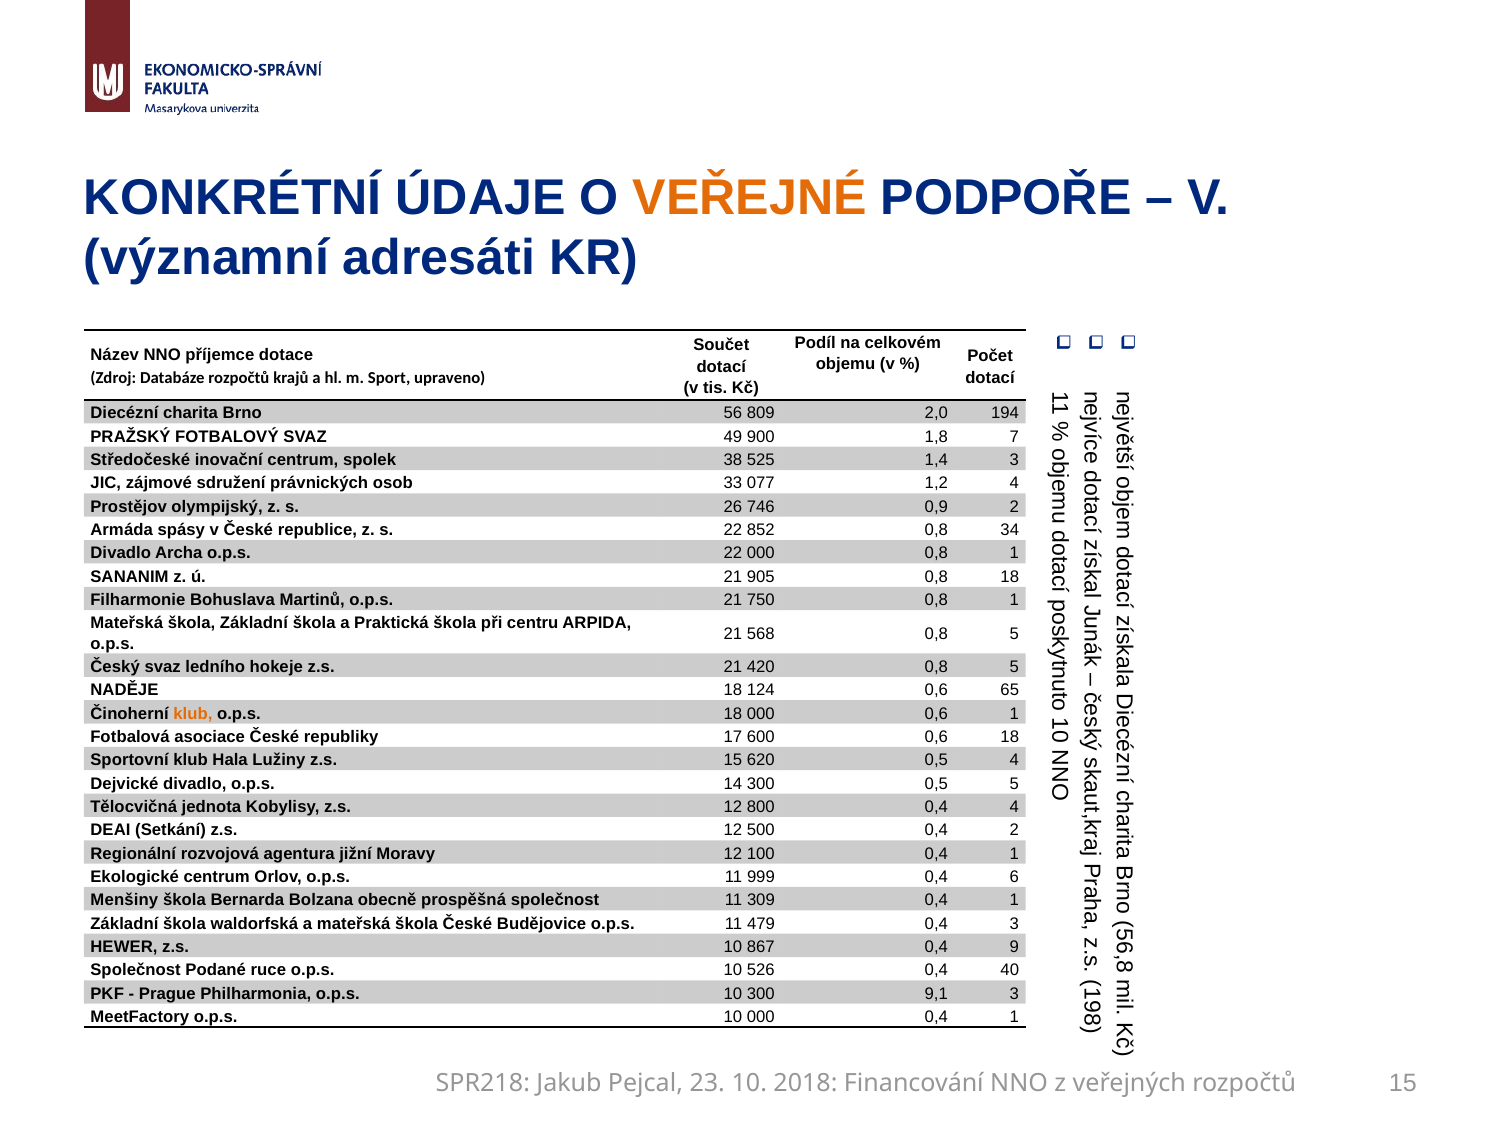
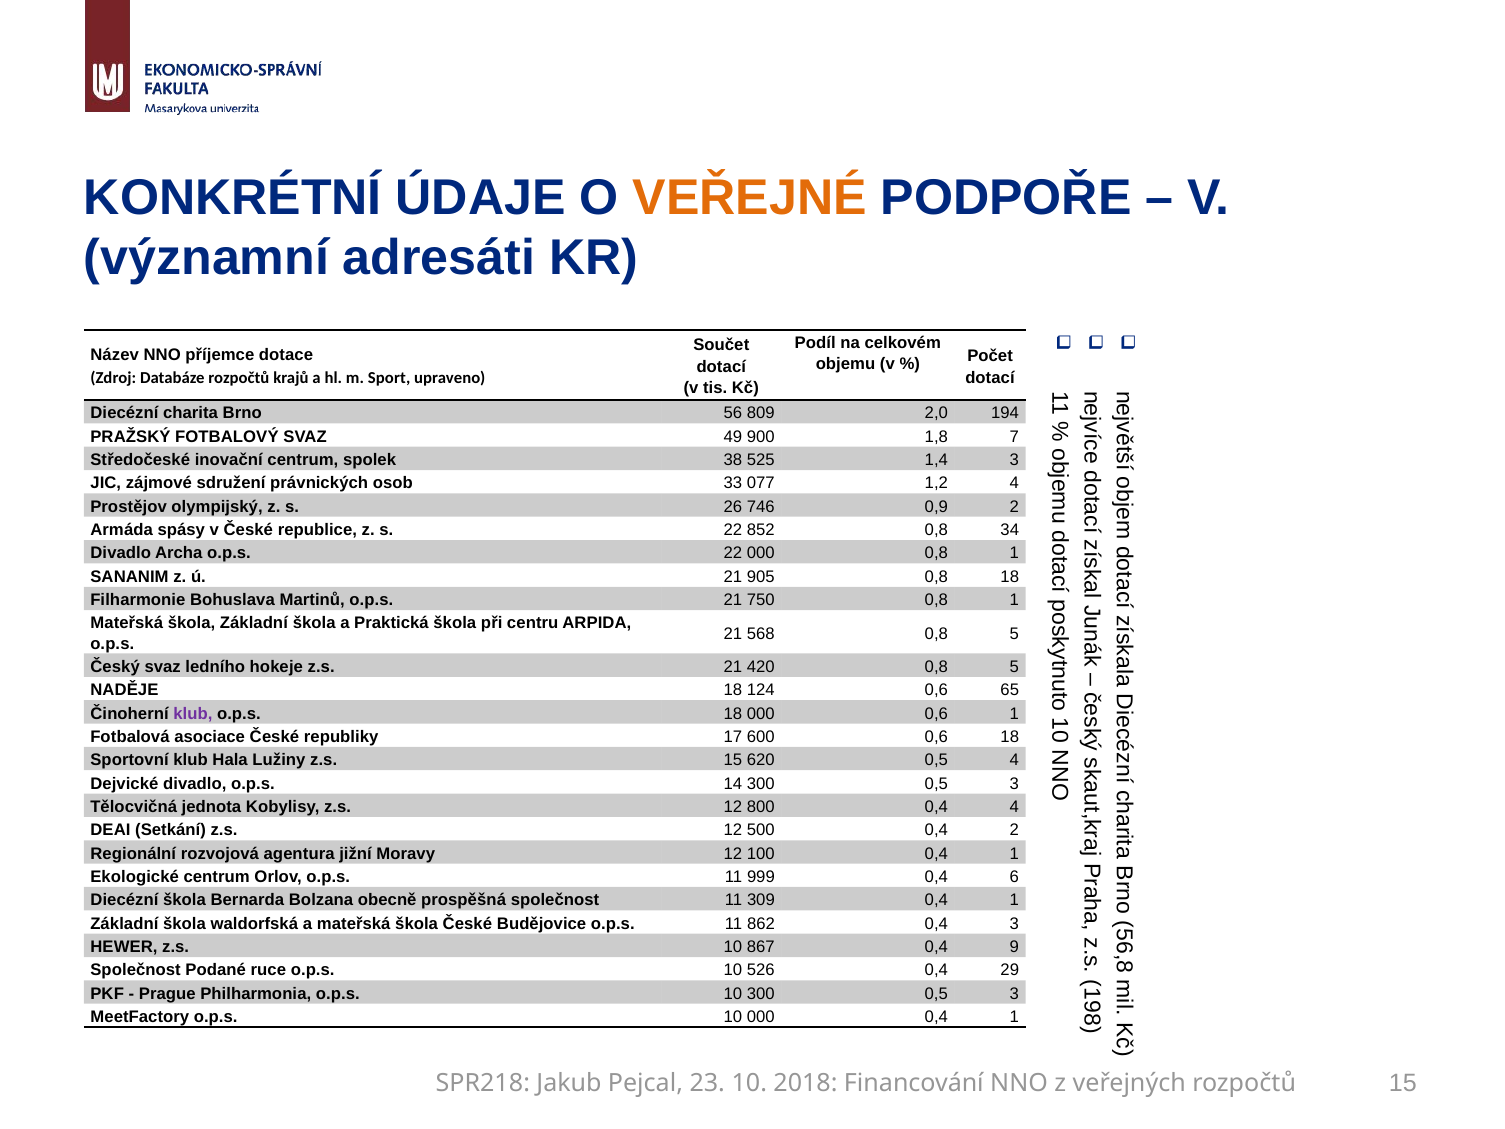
klub colour: orange -> purple (193, 713)
14 300 0,5 5: 5 -> 3 (1014, 783)
Menšiny: Menšiny -> Diecézní (124, 900)
479: 479 -> 862 (761, 923)
40: 40 -> 29 (1010, 970)
10 300 9,1: 9,1 -> 0,5 (936, 994)
